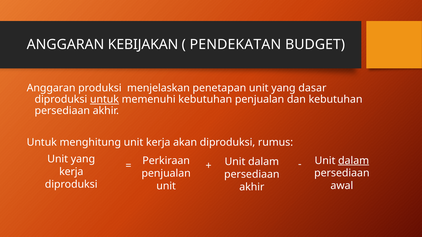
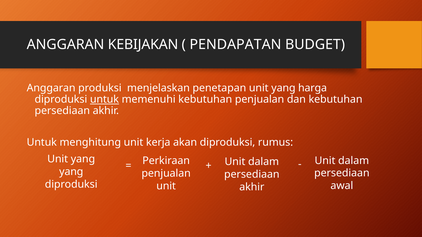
PENDEKATAN: PENDEKATAN -> PENDAPATAN (235, 45)
dasar: dasar -> harga (313, 88)
dalam underline: present -> none (354, 161)
kerja: kerja -> yang (71, 172)
